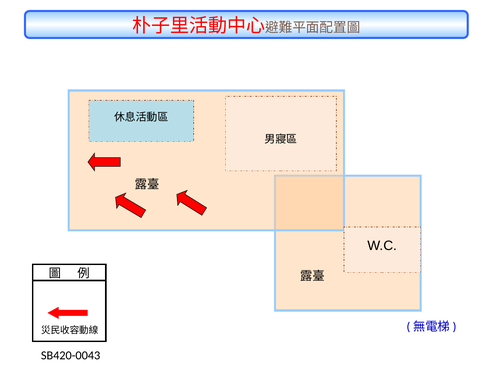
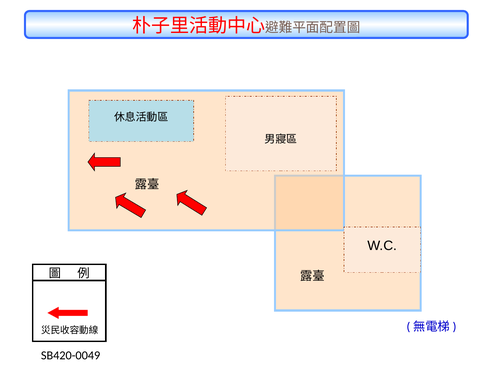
SB420-0043: SB420-0043 -> SB420-0049 (71, 355)
